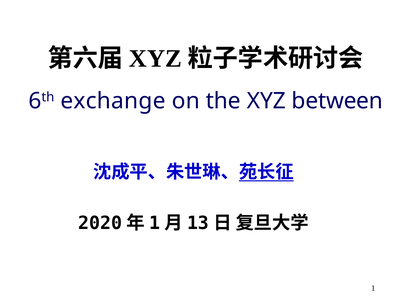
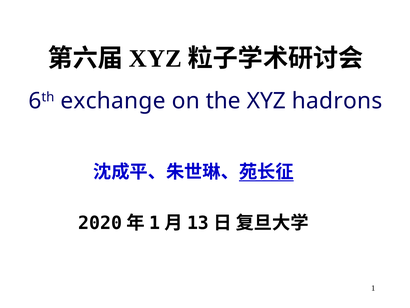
between: between -> hadrons (337, 101)
